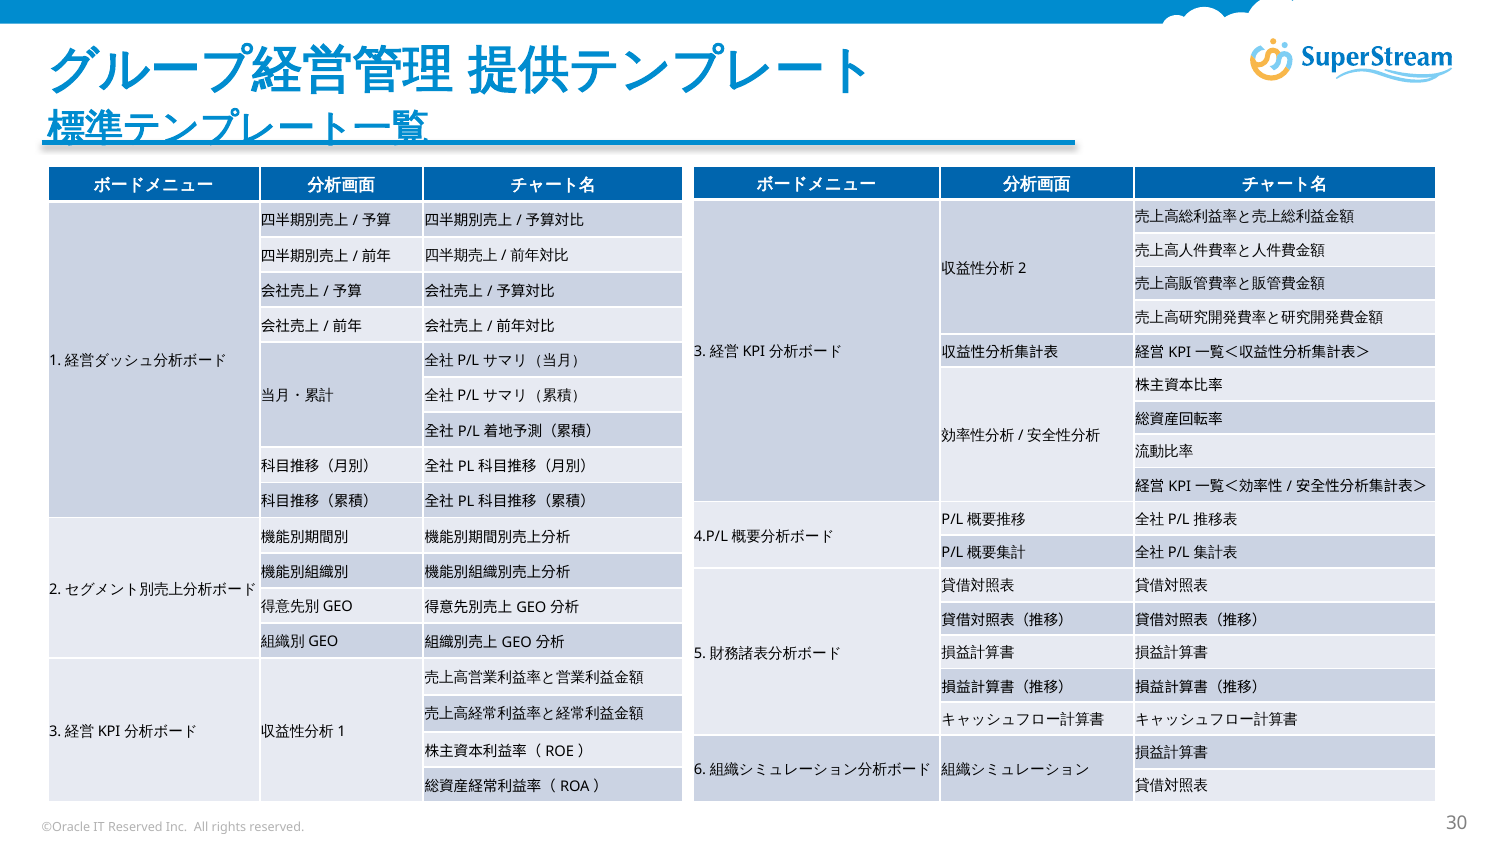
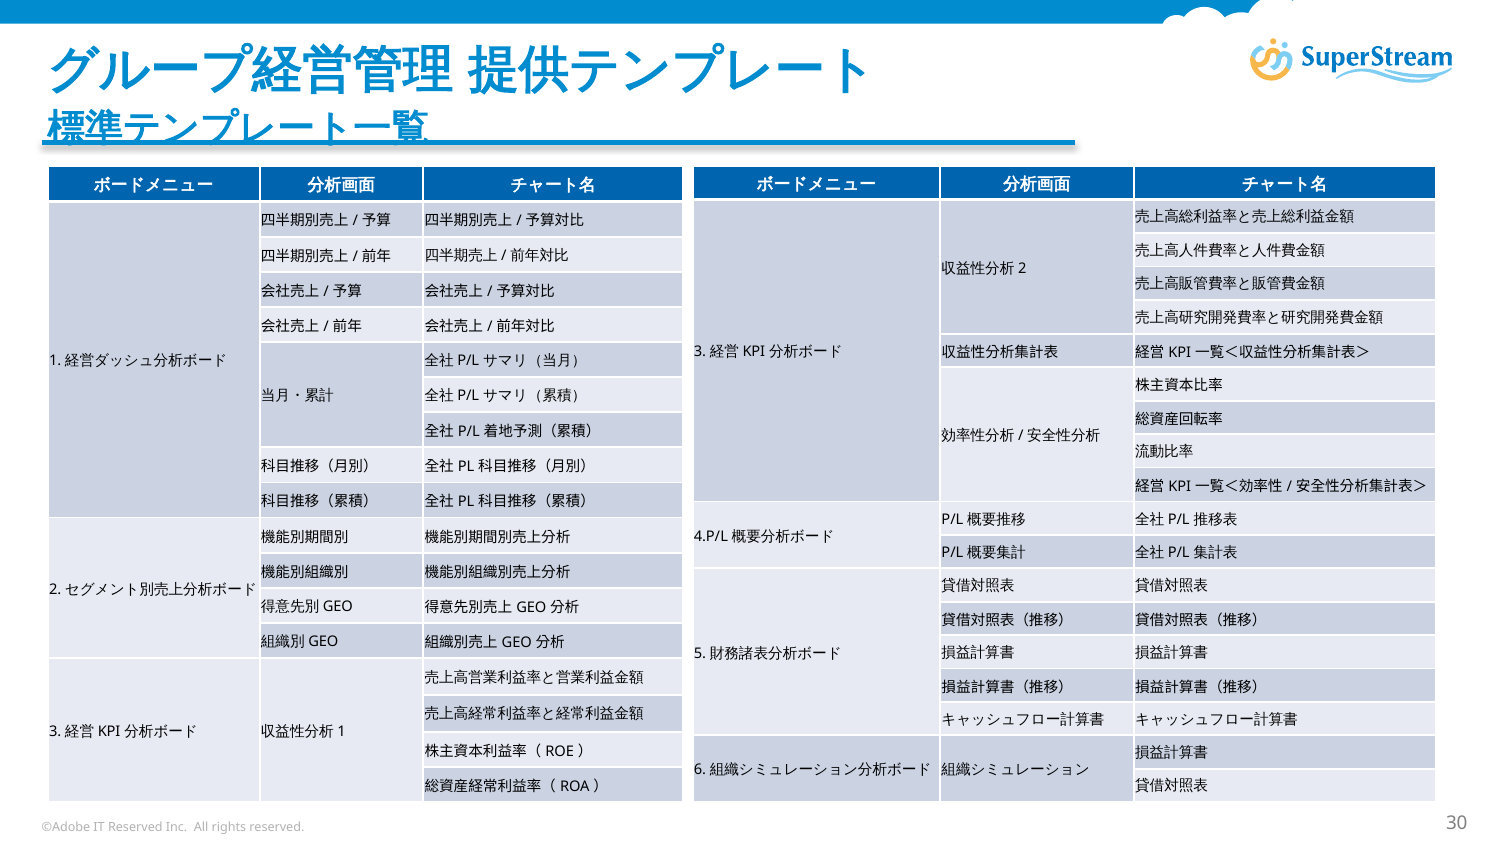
©Oracle: ©Oracle -> ©Adobe (66, 827)
